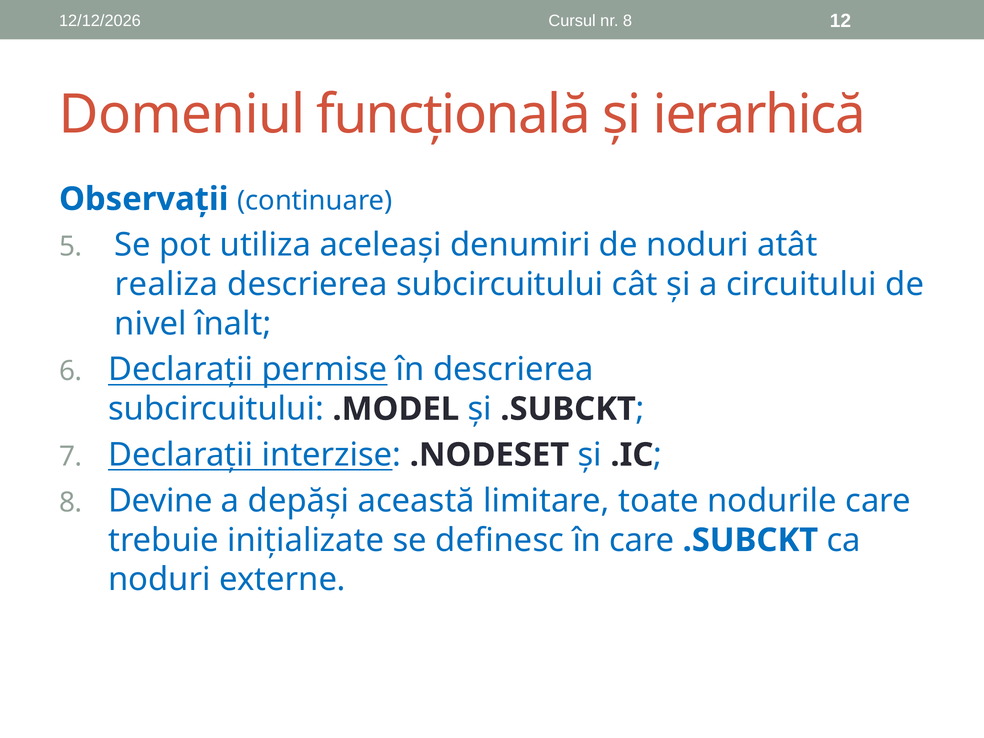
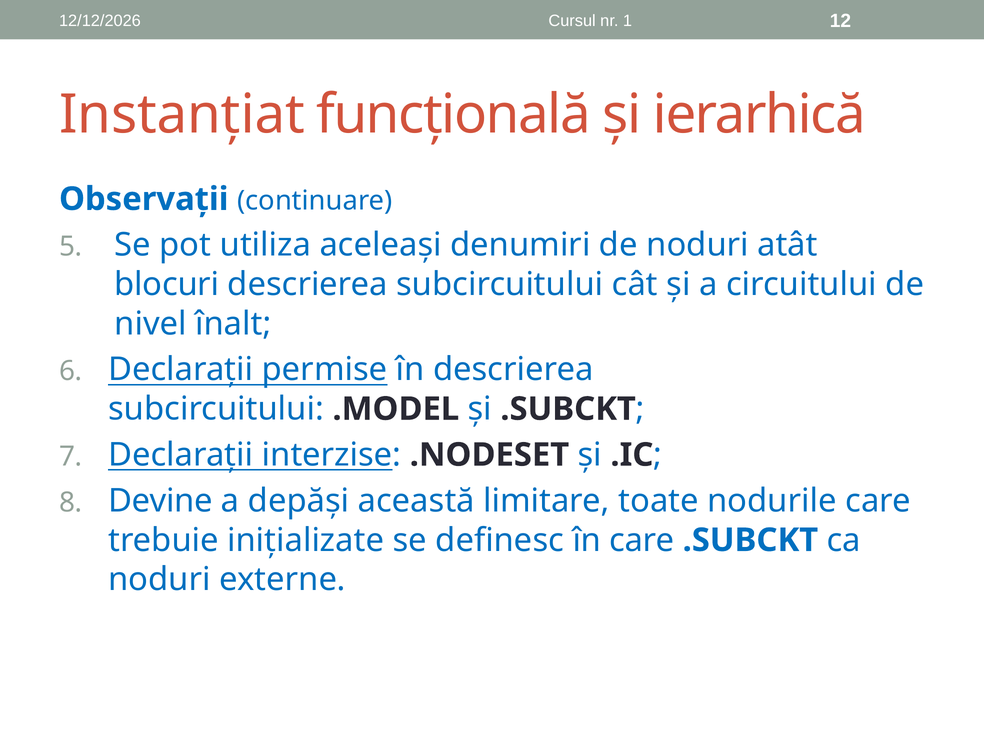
nr 8: 8 -> 1 (628, 21)
Domeniul: Domeniul -> Instanțiat (182, 114)
realiza: realiza -> blocuri (167, 284)
